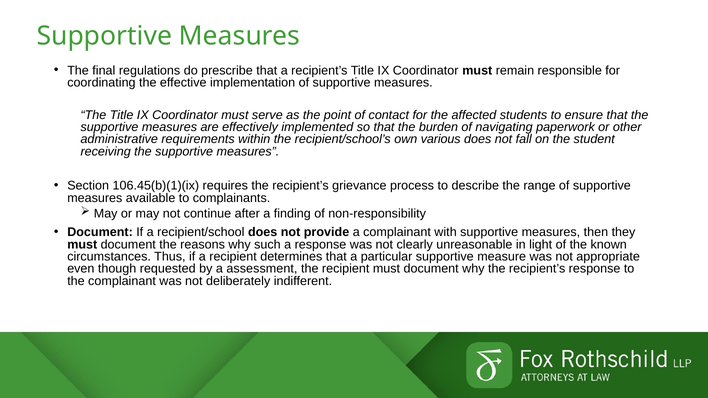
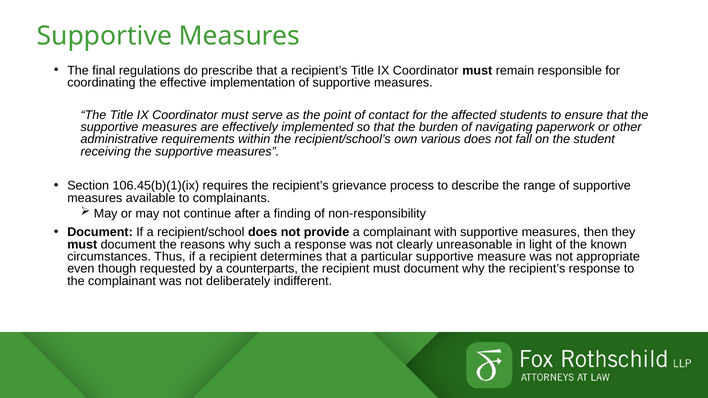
assessment: assessment -> counterparts (262, 269)
